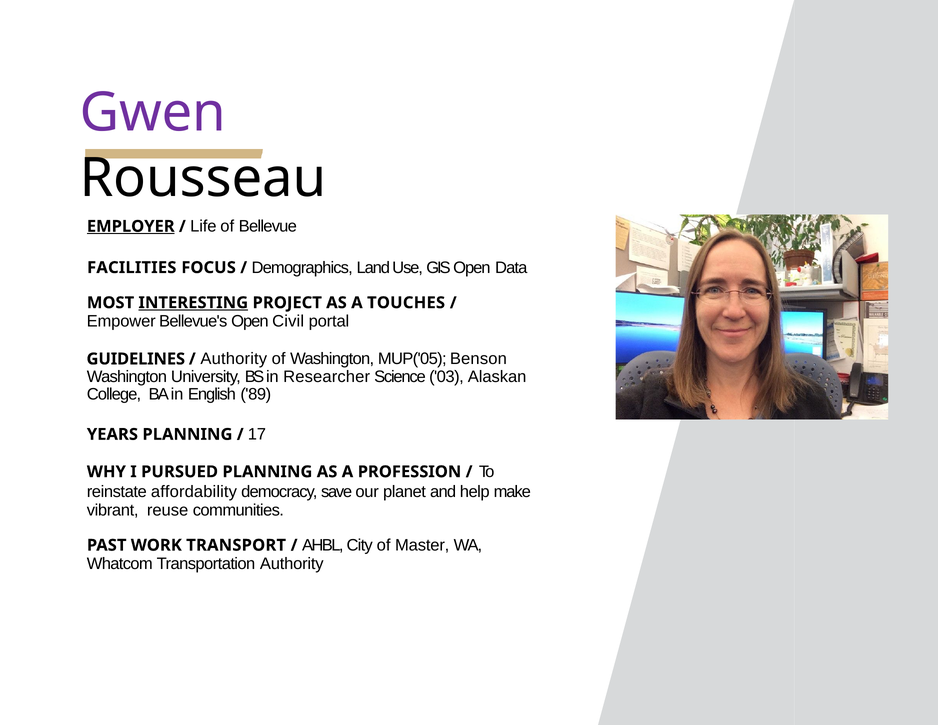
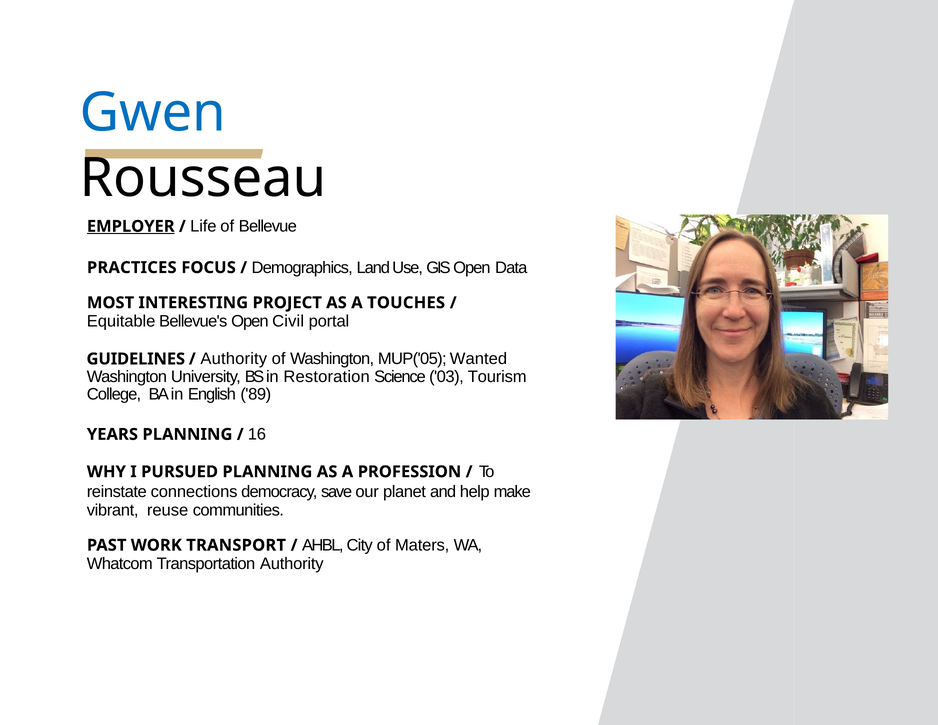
Gwen colour: purple -> blue (153, 113)
FACILITIES: FACILITIES -> PRACTICES (132, 268)
INTERESTING underline: present -> none (193, 303)
Empower: Empower -> Equitable (121, 321)
Benson: Benson -> Wanted (478, 359)
Researcher: Researcher -> Restoration (327, 377)
Alaskan: Alaskan -> Tourism (497, 377)
17: 17 -> 16 (257, 434)
affordability: affordability -> connections (194, 491)
Master: Master -> Maters (422, 545)
